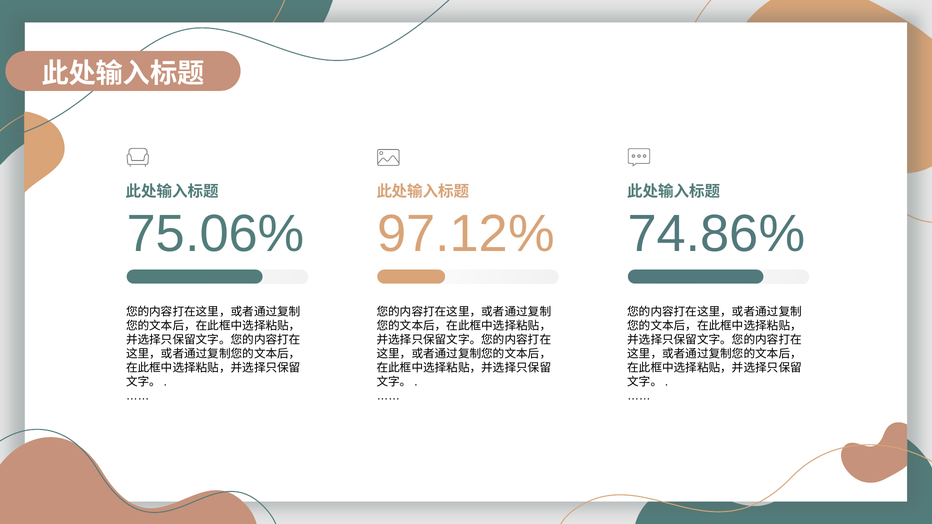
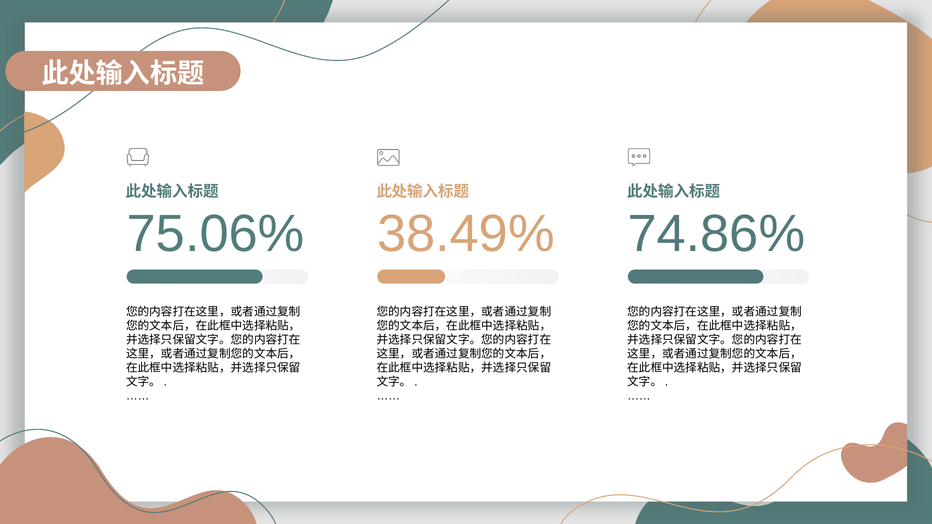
97.12%: 97.12% -> 38.49% (466, 234)
